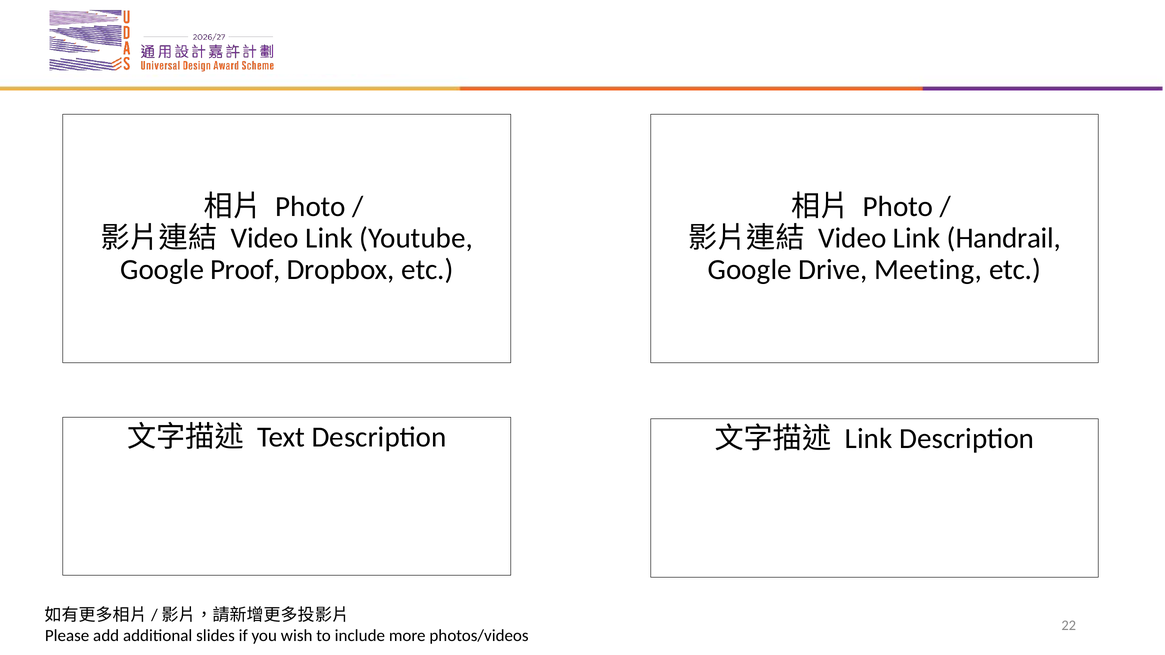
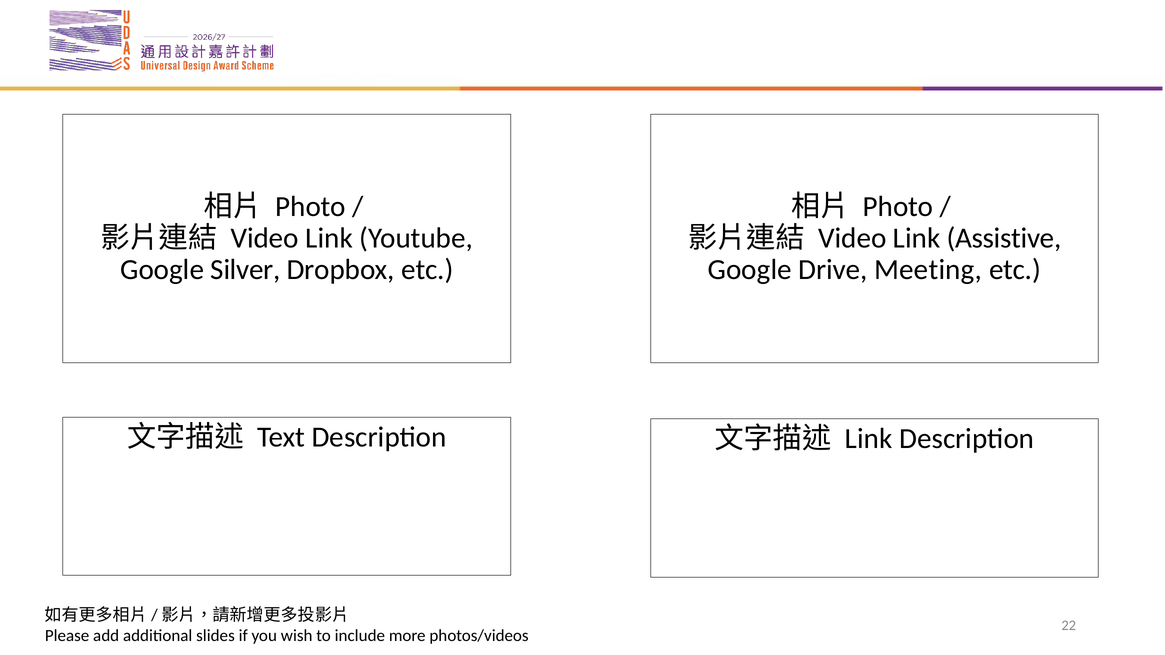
Handrail: Handrail -> Assistive (1004, 238)
Proof: Proof -> Silver (245, 270)
